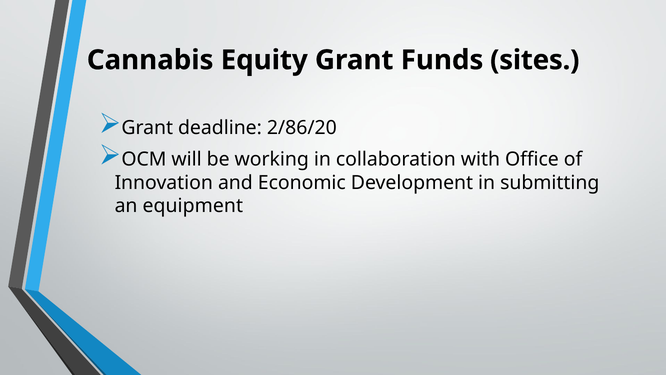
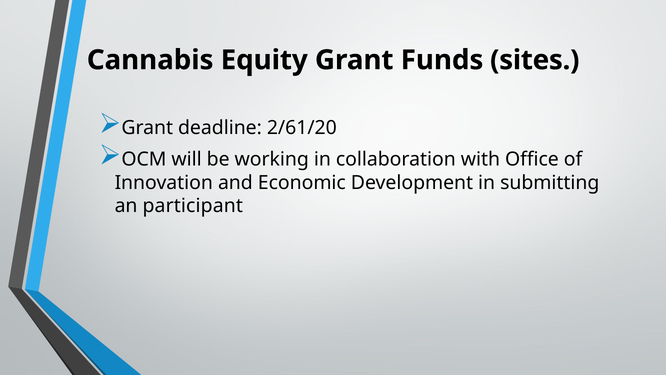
2/86/20: 2/86/20 -> 2/61/20 (302, 128)
equipment: equipment -> participant (193, 206)
